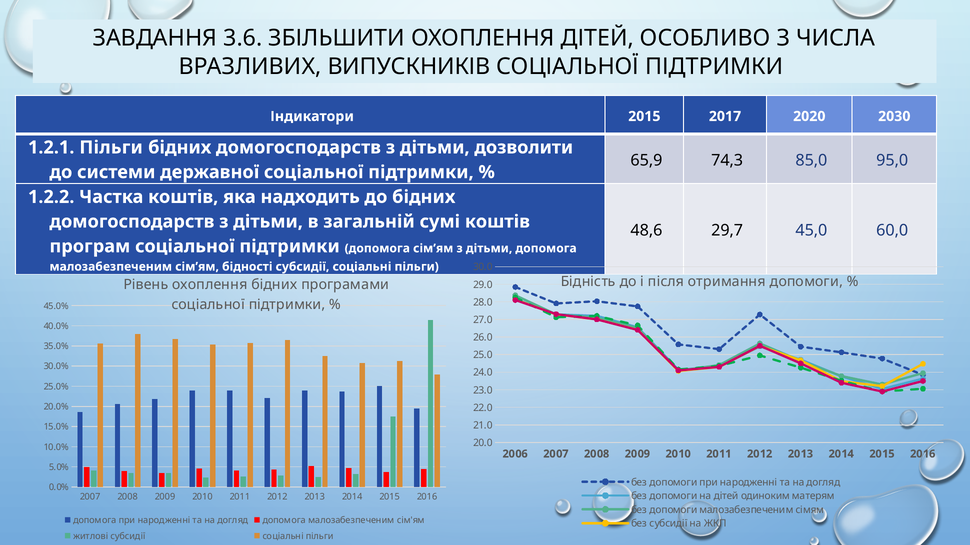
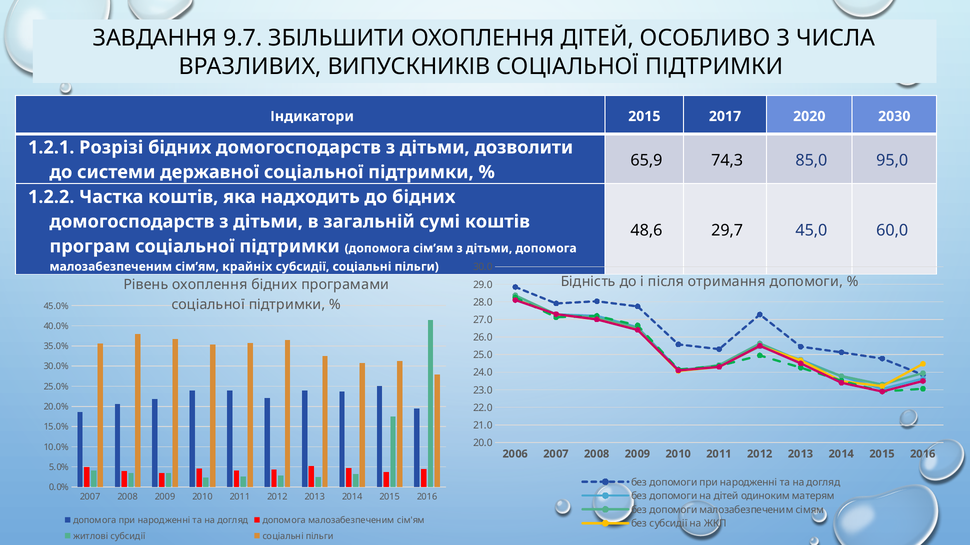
3.6: 3.6 -> 9.7 (243, 38)
1.2.1 Пільги: Пільги -> Розрізі (111, 148)
бідності: бідності -> крайніх (247, 267)
